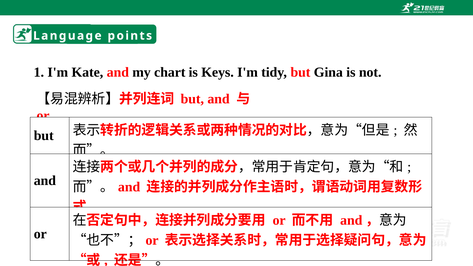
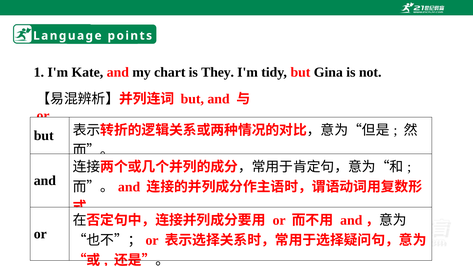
Keys: Keys -> They (218, 72)
